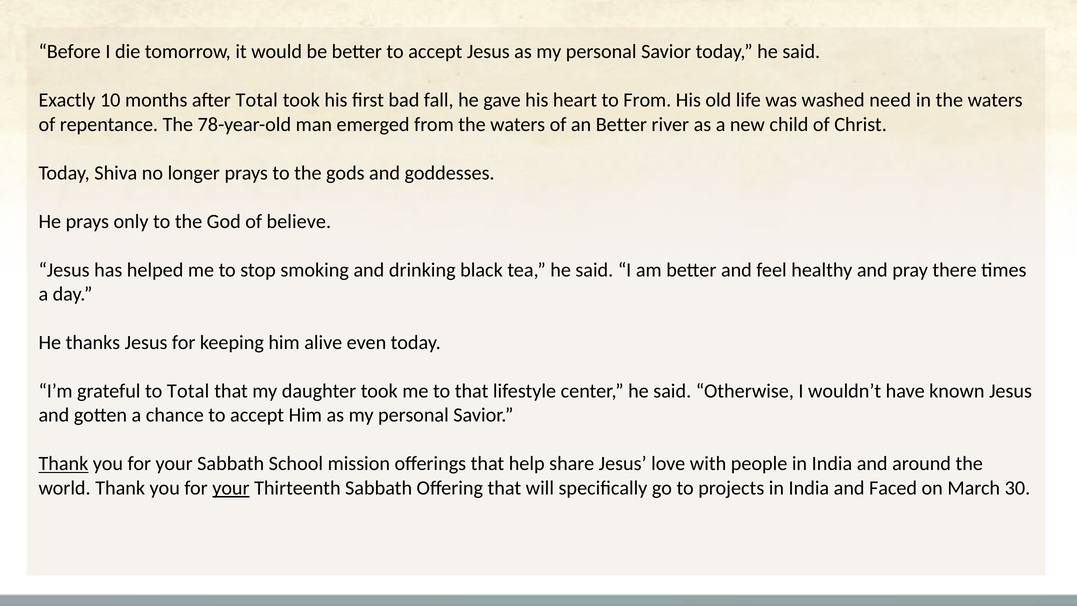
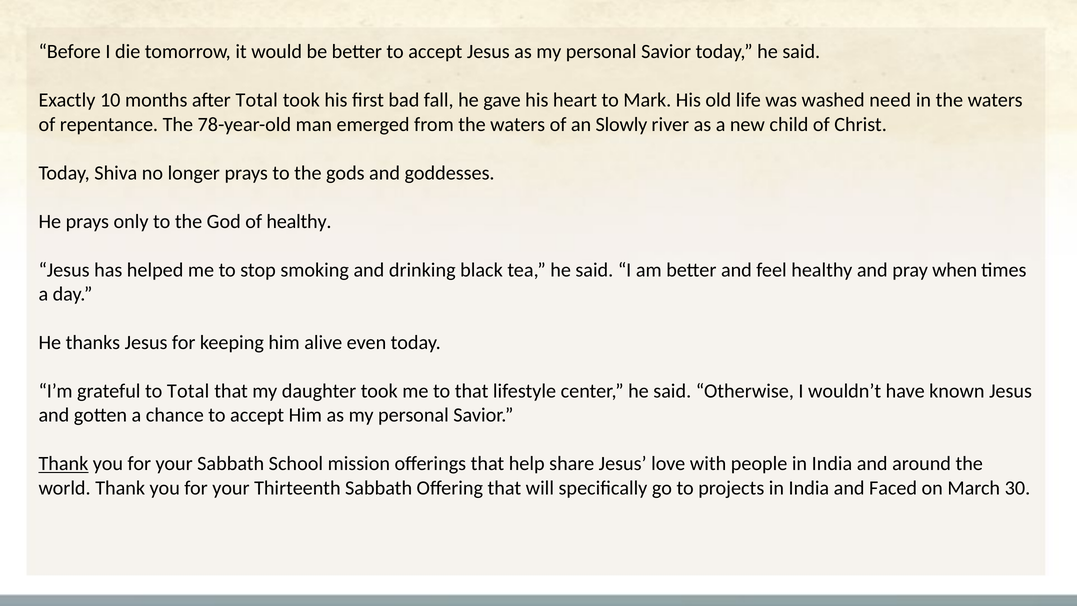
to From: From -> Mark (647, 100)
an Better: Better -> Slowly (621, 124)
of believe: believe -> healthy (299, 221)
there: there -> when (955, 270)
your underline: present -> none (231, 488)
